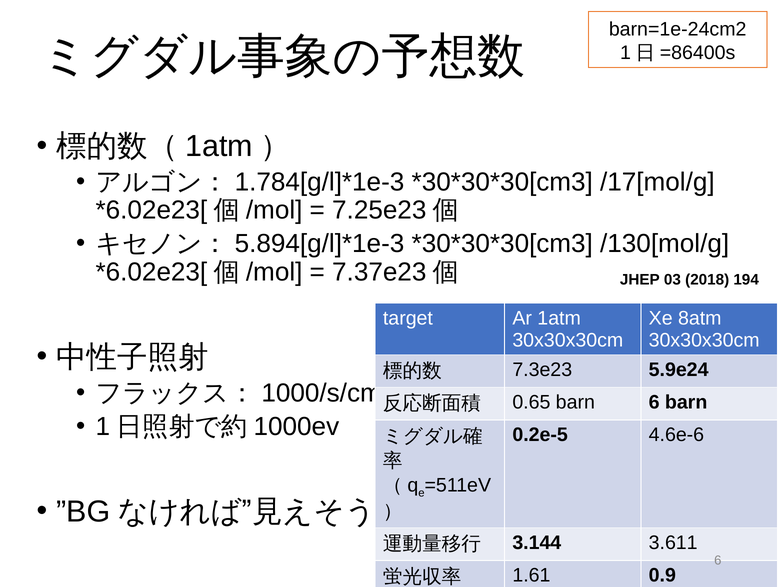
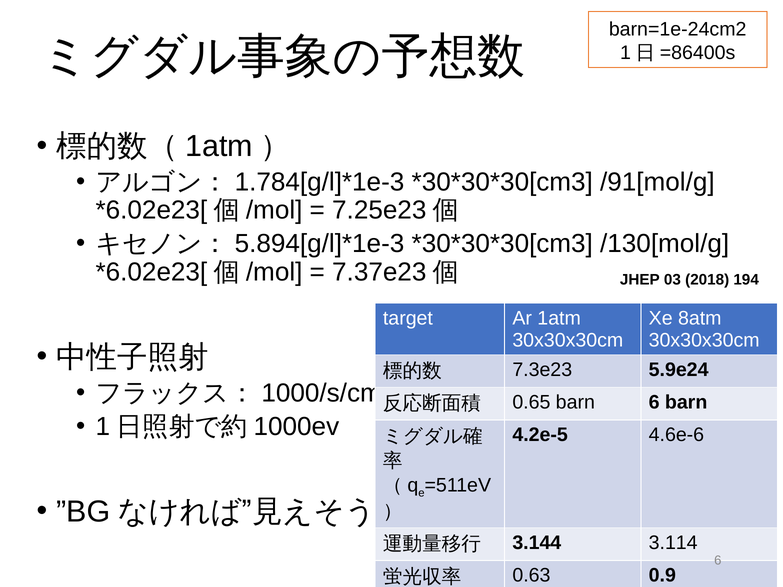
/17[mol/g: /17[mol/g -> /91[mol/g (657, 182)
0.2e-5: 0.2e-5 -> 4.2e-5 (540, 435)
3.611: 3.611 -> 3.114 (673, 543)
1.61: 1.61 -> 0.63 (531, 576)
